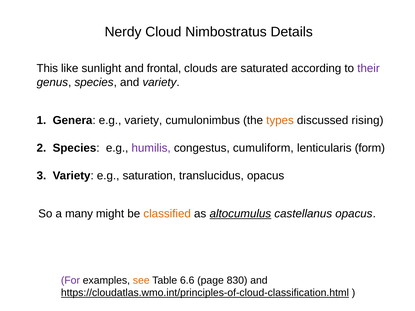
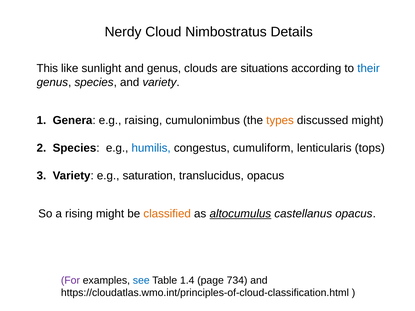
and frontal: frontal -> genus (164, 69)
saturated: saturated -> situations (264, 69)
their colour: purple -> blue (369, 69)
e.g variety: variety -> raising (143, 120)
discussed rising: rising -> might (368, 120)
humilis colour: purple -> blue (151, 148)
form: form -> tops (370, 148)
many: many -> rising (79, 214)
see colour: orange -> blue (141, 281)
6.6: 6.6 -> 1.4 (187, 281)
830: 830 -> 734 (237, 281)
https://cloudatlas.wmo.int/principles-of-cloud-classification.html underline: present -> none (205, 293)
